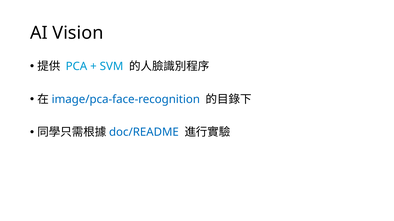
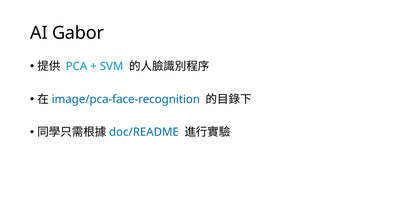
Vision: Vision -> Gabor (78, 33)
